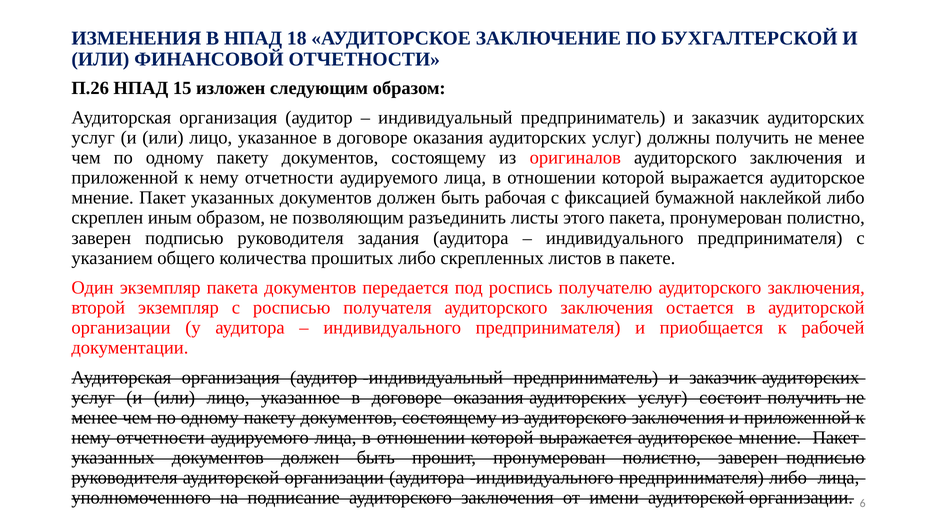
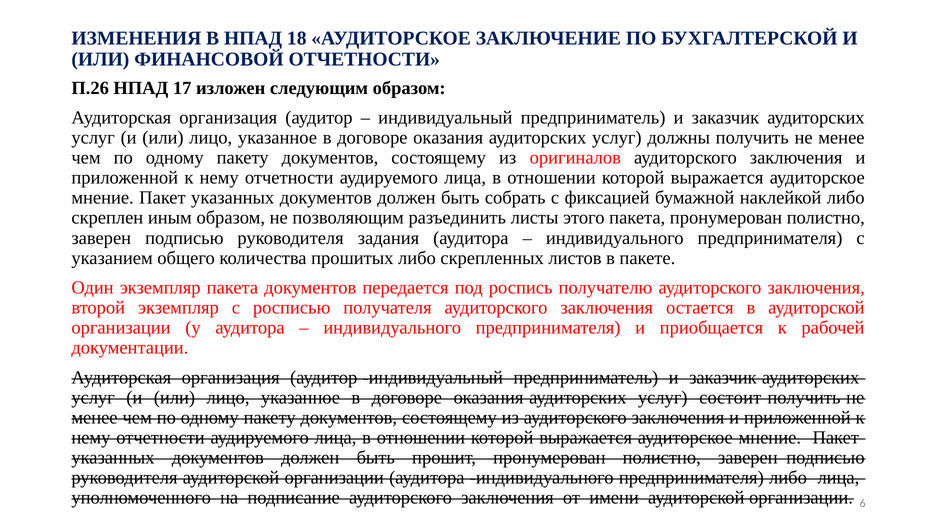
15: 15 -> 17 (182, 88)
рабочая: рабочая -> собрать (515, 198)
